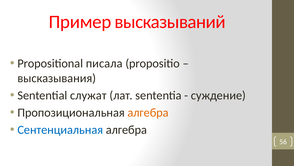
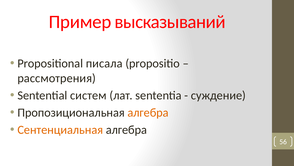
высказывания: высказывания -> рассмотрения (57, 78)
служат: служат -> систем (88, 95)
Сентенциальная colour: blue -> orange (60, 129)
